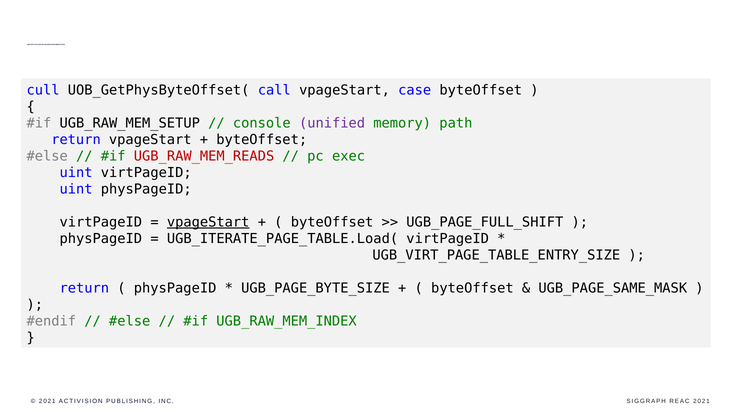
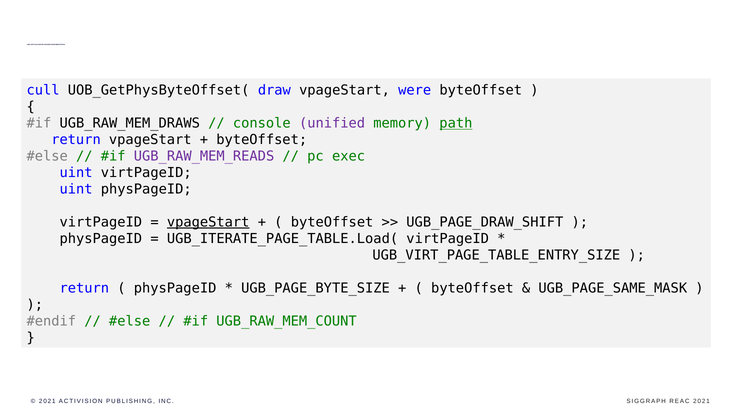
call: call -> draw (274, 90)
case: case -> were (415, 90)
UGB_RAW_MEM_SETUP: UGB_RAW_MEM_SETUP -> UGB_RAW_MEM_DRAWS (130, 123)
path underline: none -> present (456, 123)
UGB_RAW_MEM_READS colour: red -> purple (204, 156)
UGB_PAGE_FULL_SHIFT: UGB_PAGE_FULL_SHIFT -> UGB_PAGE_DRAW_SHIFT (485, 222)
UGB_RAW_MEM_INDEX: UGB_RAW_MEM_INDEX -> UGB_RAW_MEM_COUNT (287, 321)
